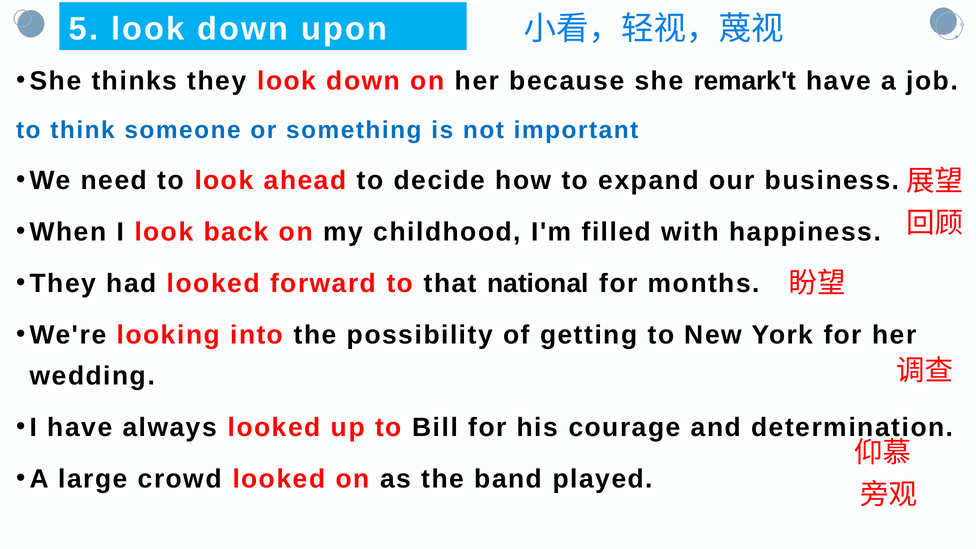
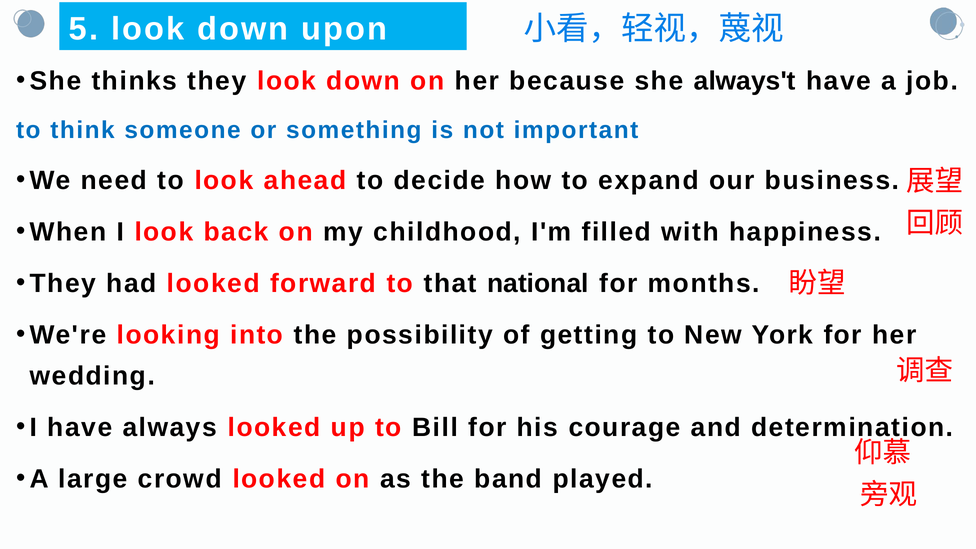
remark't: remark't -> always't (745, 81)
